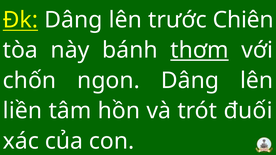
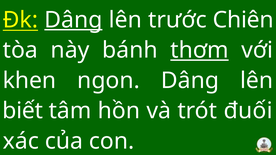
Dâng underline: none -> present (73, 20)
chốn: chốn -> khen (29, 81)
liền: liền -> biết (23, 111)
